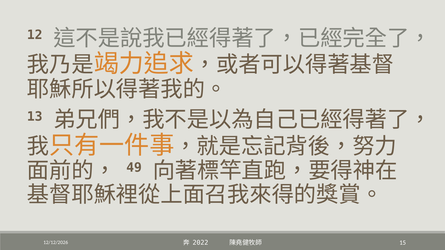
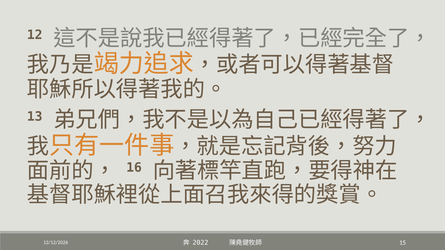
49: 49 -> 16 (134, 168)
